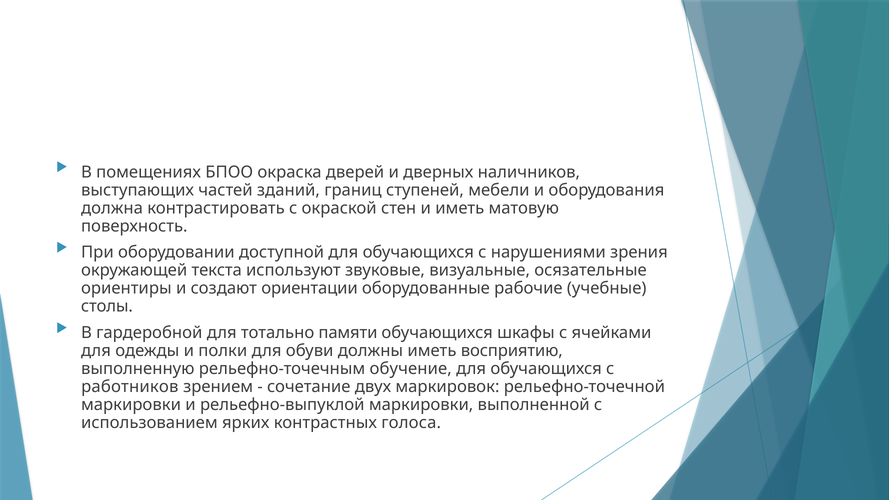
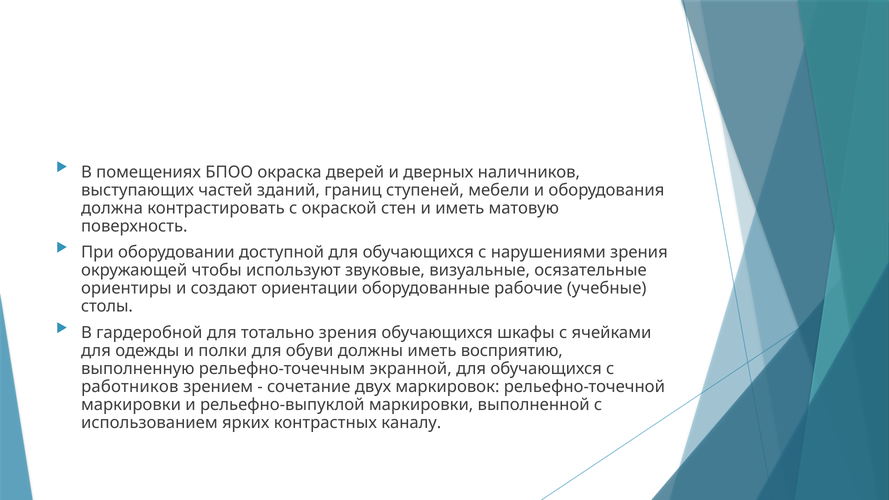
текста: текста -> чтобы (217, 270)
тотально памяти: памяти -> зрения (348, 333)
обучение: обучение -> экранной (411, 369)
голоса: голоса -> каналу (411, 423)
